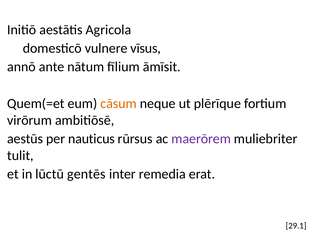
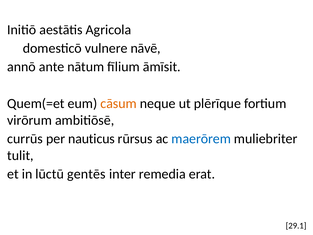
vīsus: vīsus -> nāvē (146, 48)
aestūs: aestūs -> currūs (25, 139)
maerōrem colour: purple -> blue (201, 139)
